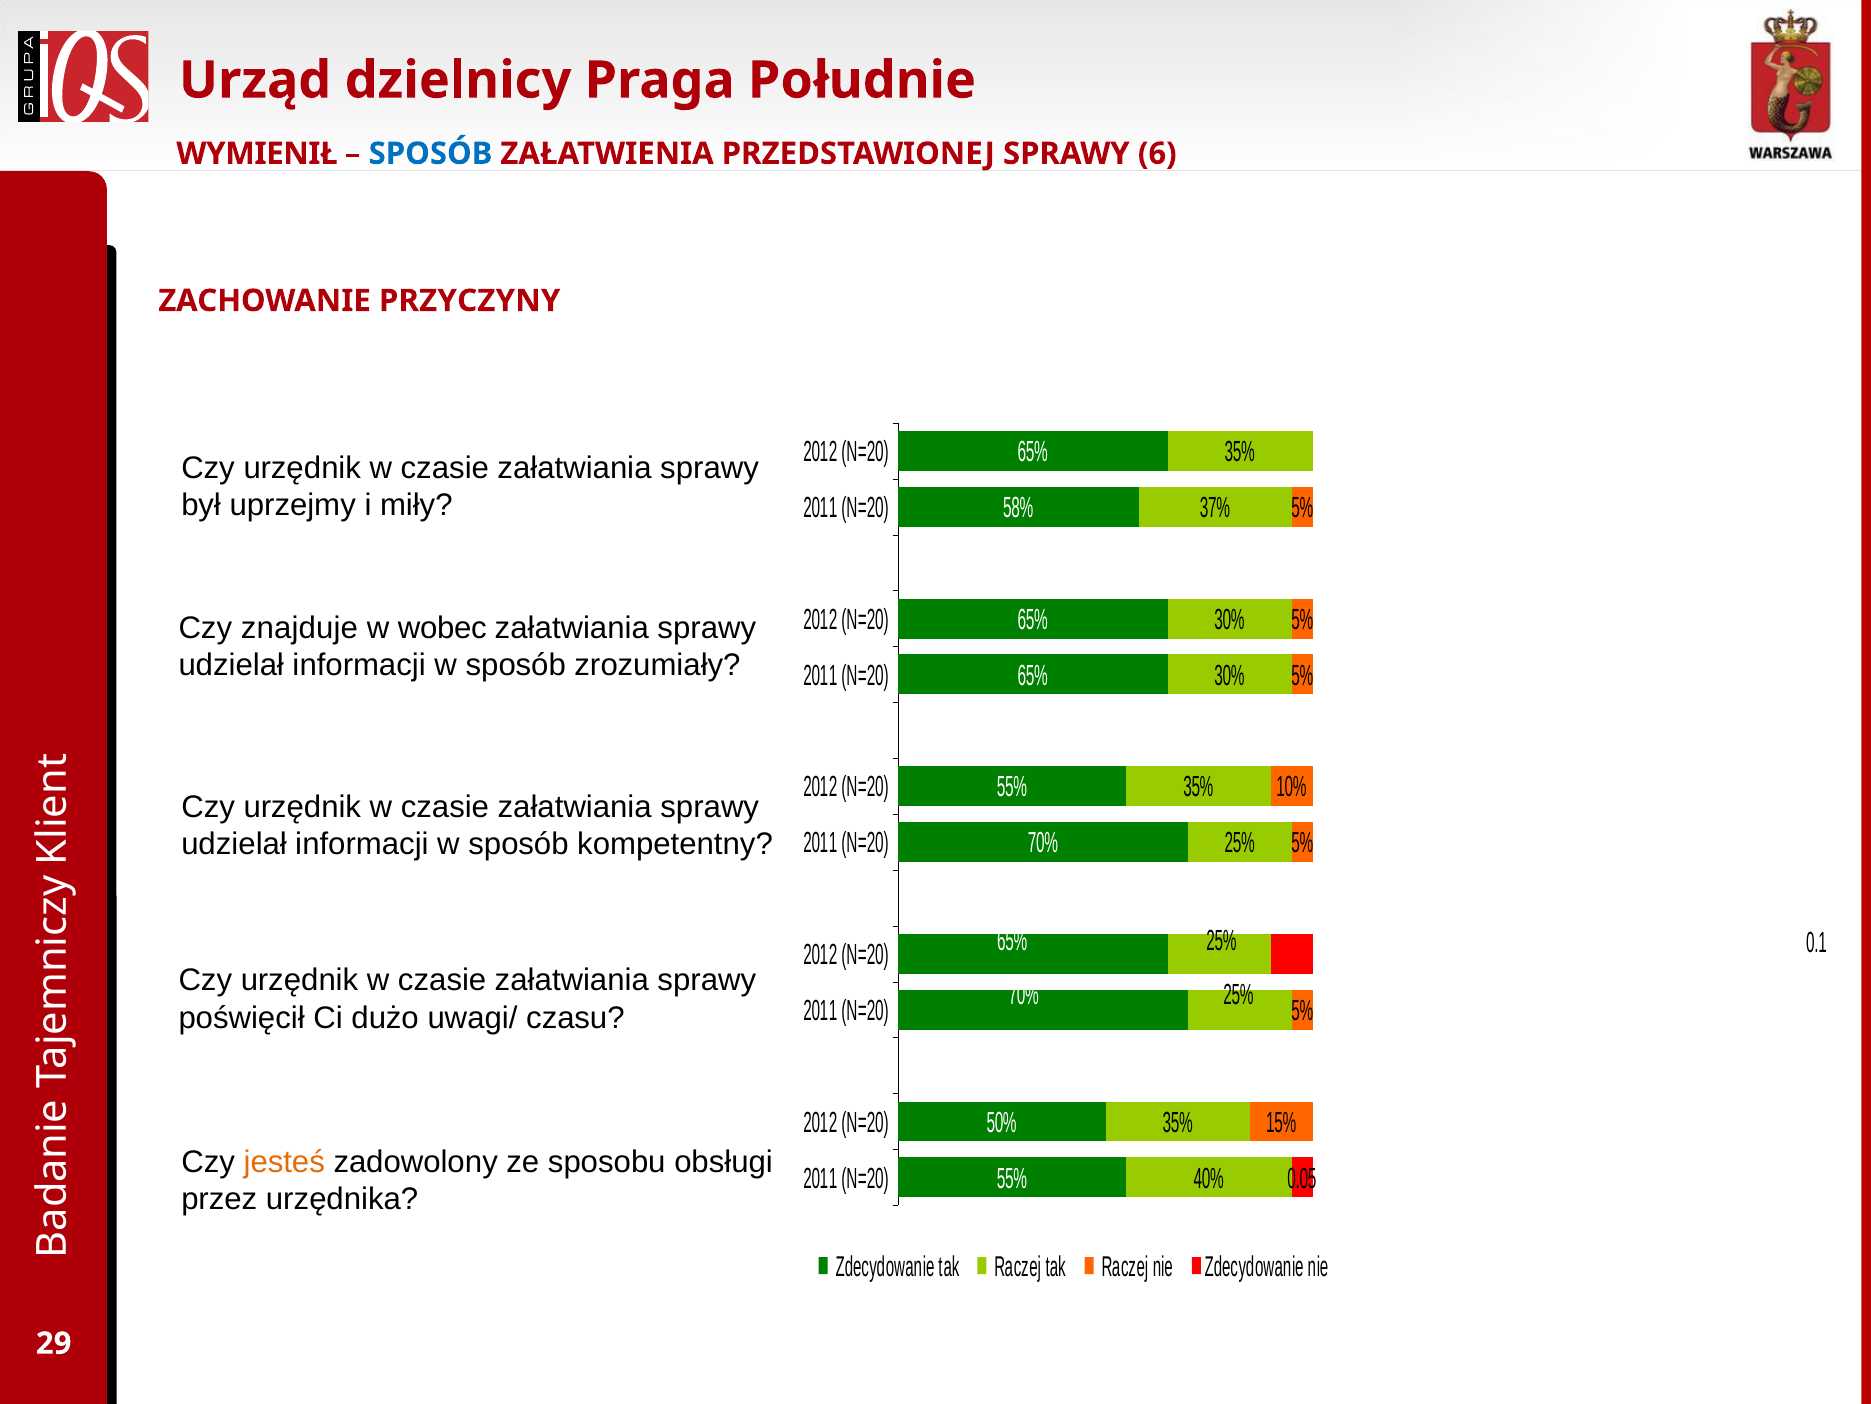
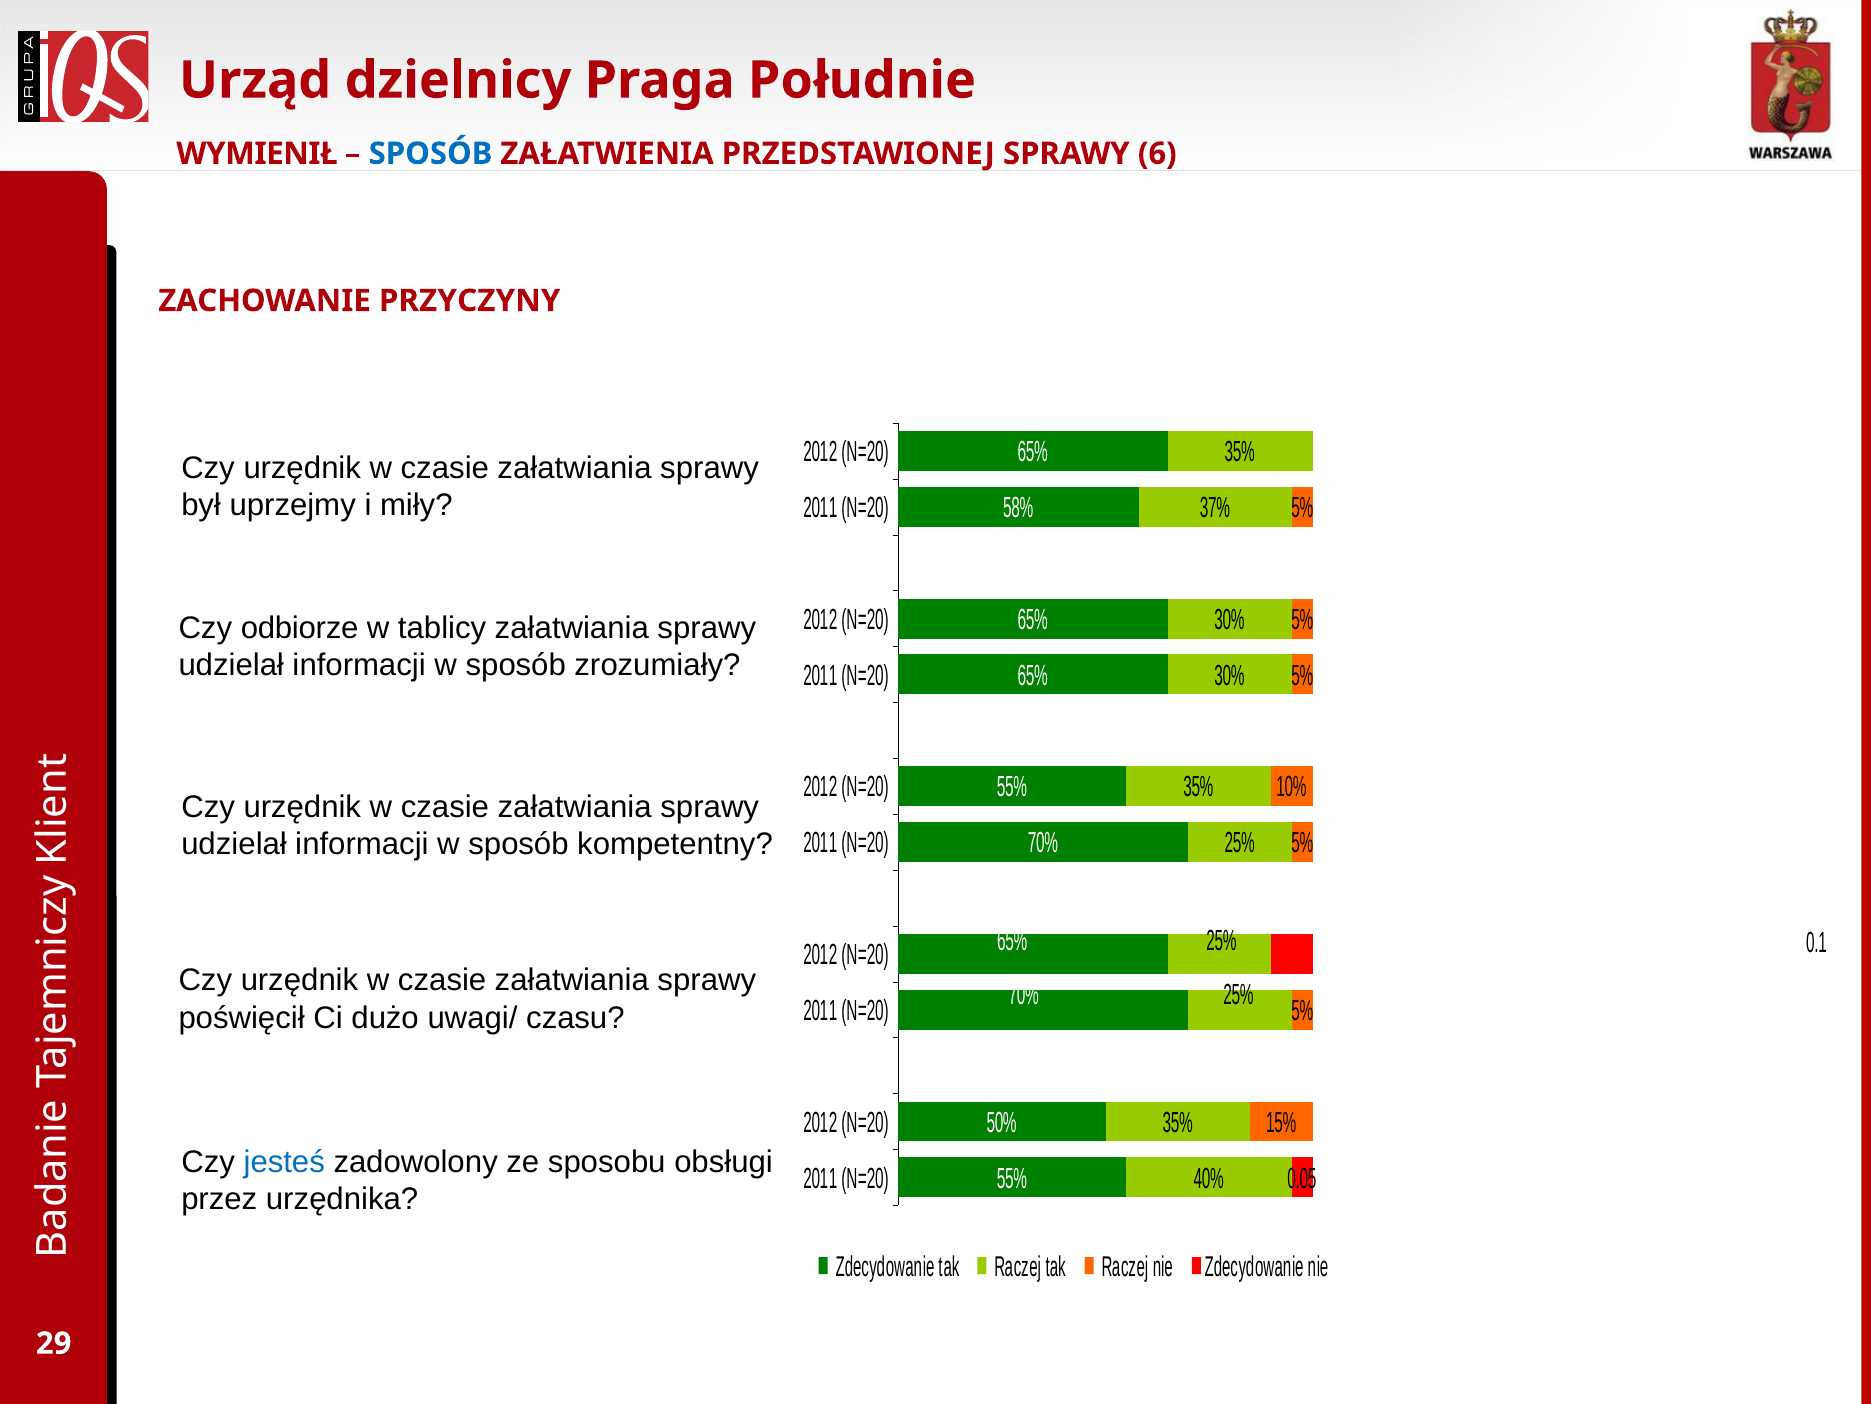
znajduje: znajduje -> odbiorze (300, 627)
wobec: wobec -> tablicy (442, 627)
jesteś colour: orange -> blue (284, 1161)
